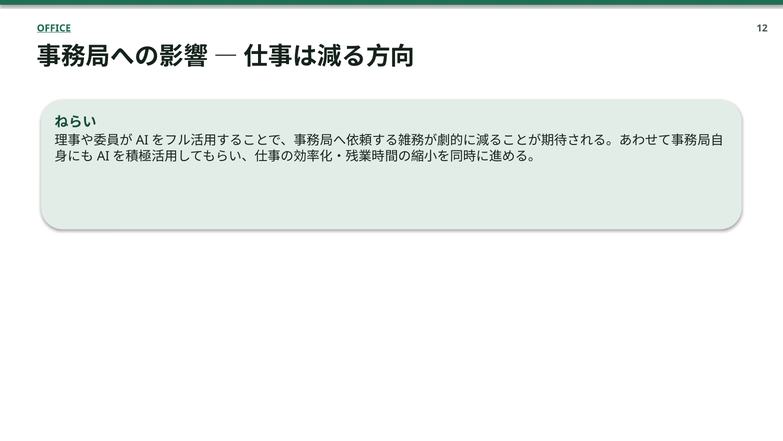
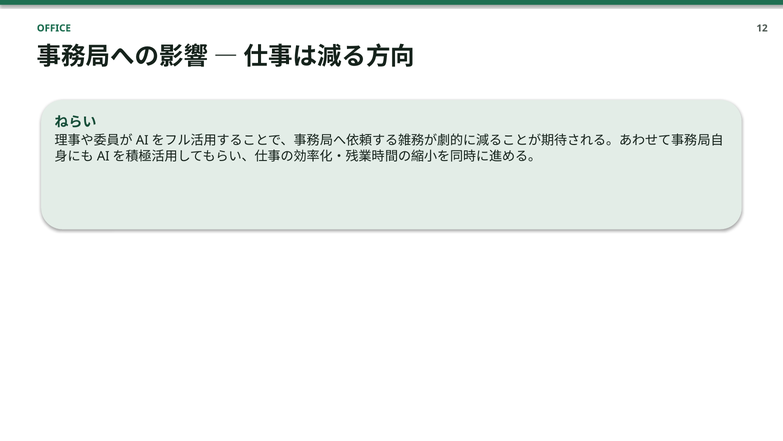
OFFICE underline: present -> none (54, 28)
